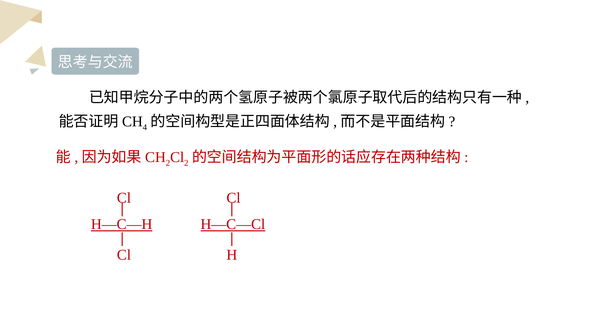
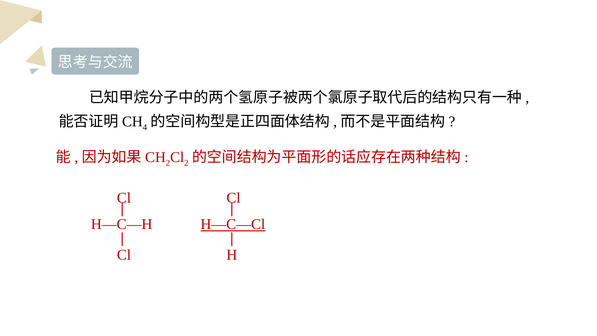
H—C—H underline: present -> none (122, 224)
